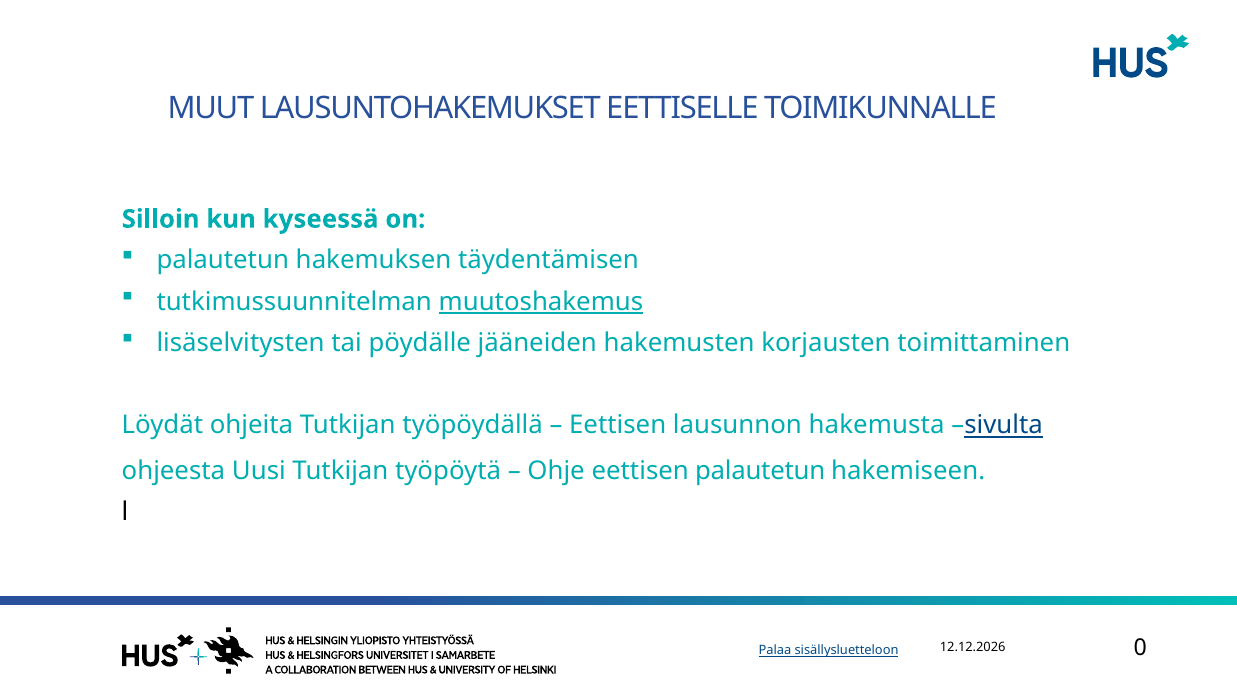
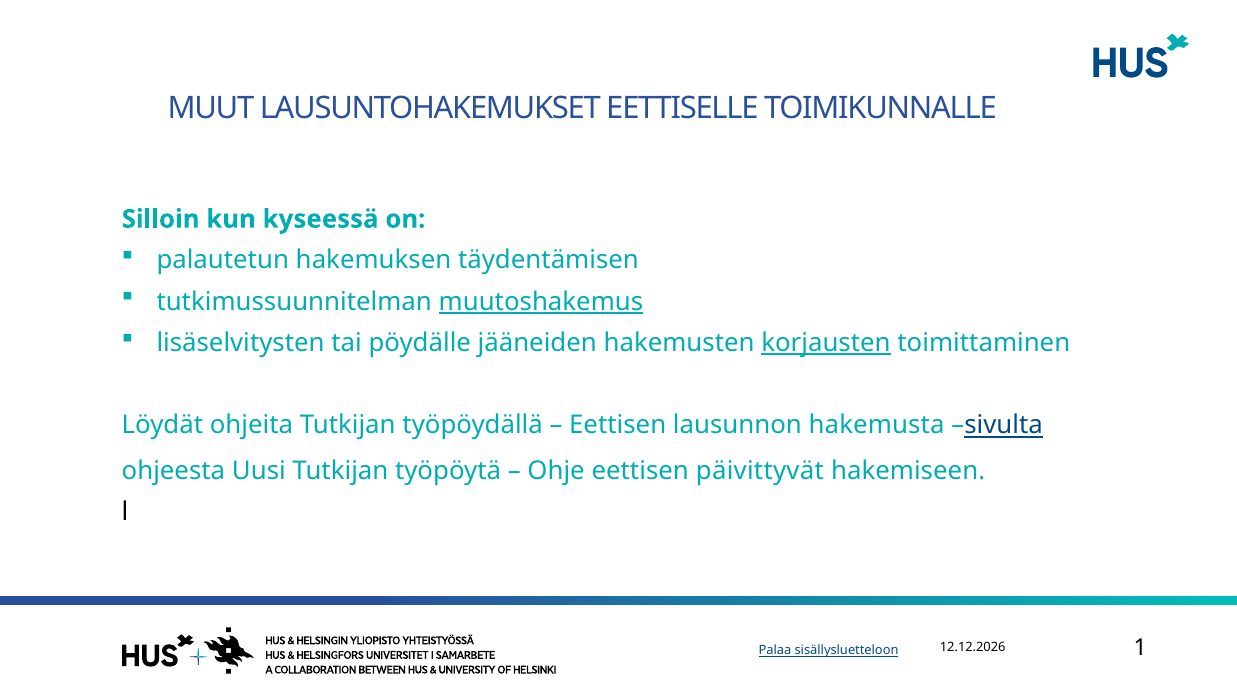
korjausten underline: none -> present (826, 343)
eettisen palautetun: palautetun -> päivittyvät (760, 471)
0: 0 -> 1 (1140, 647)
